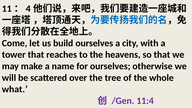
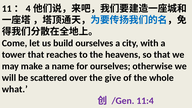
tree: tree -> give (113, 78)
